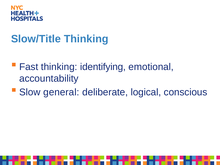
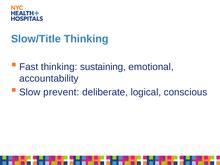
identifying: identifying -> sustaining (103, 67)
general: general -> prevent (61, 92)
